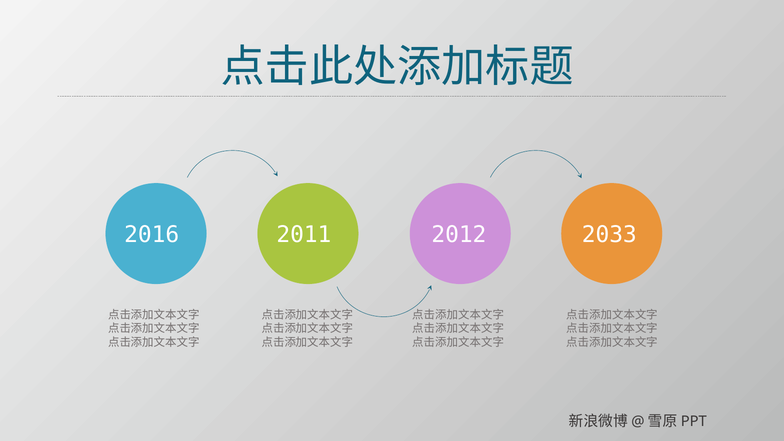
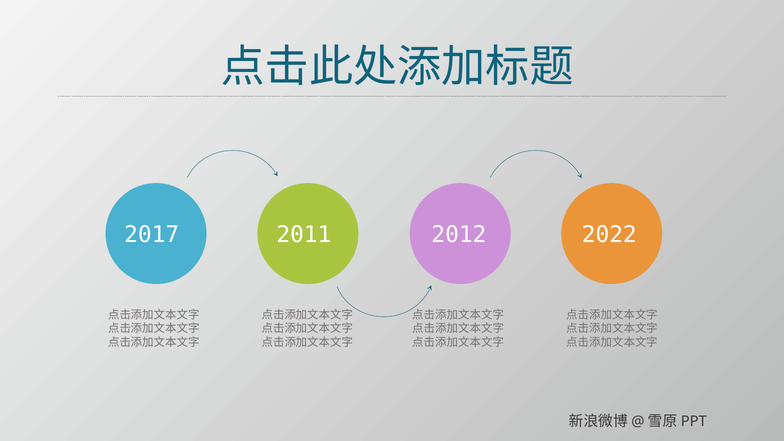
2016: 2016 -> 2017 (152, 235)
2033: 2033 -> 2022 (609, 235)
